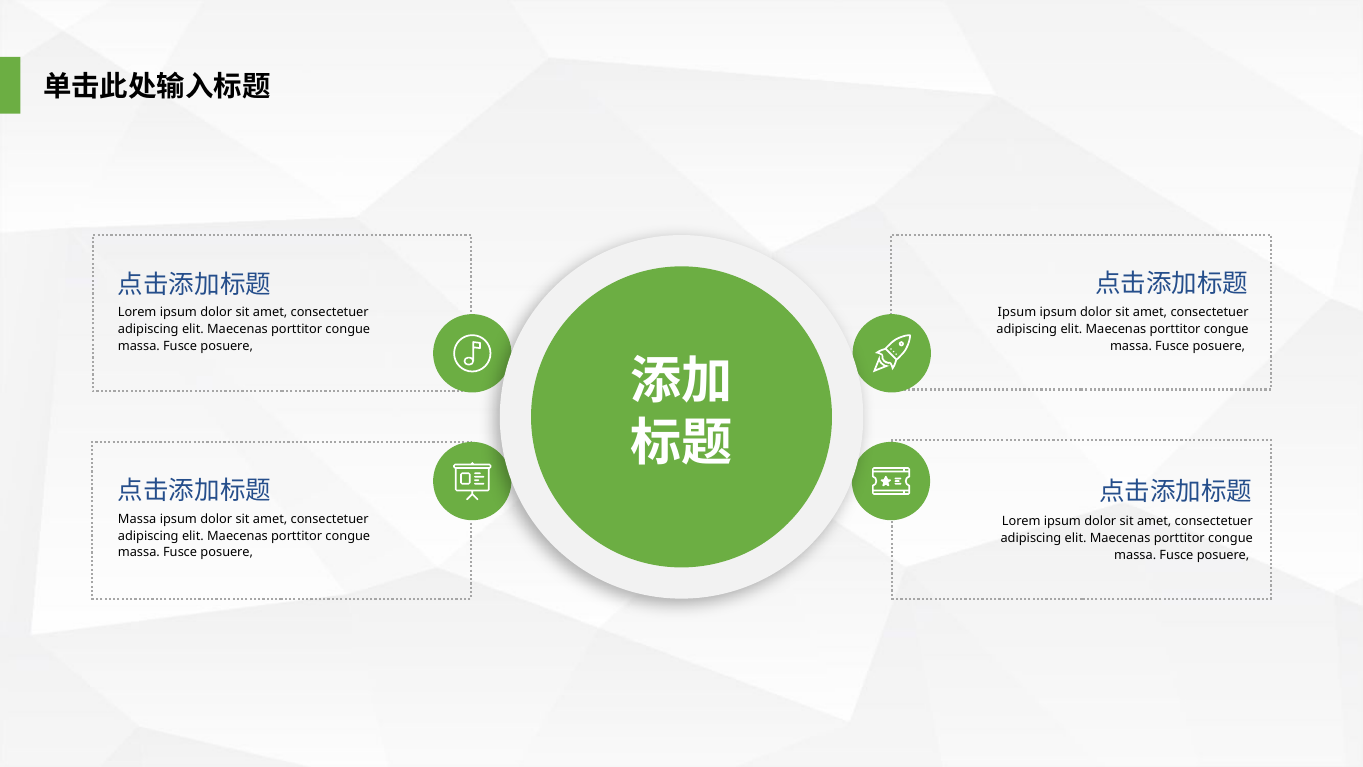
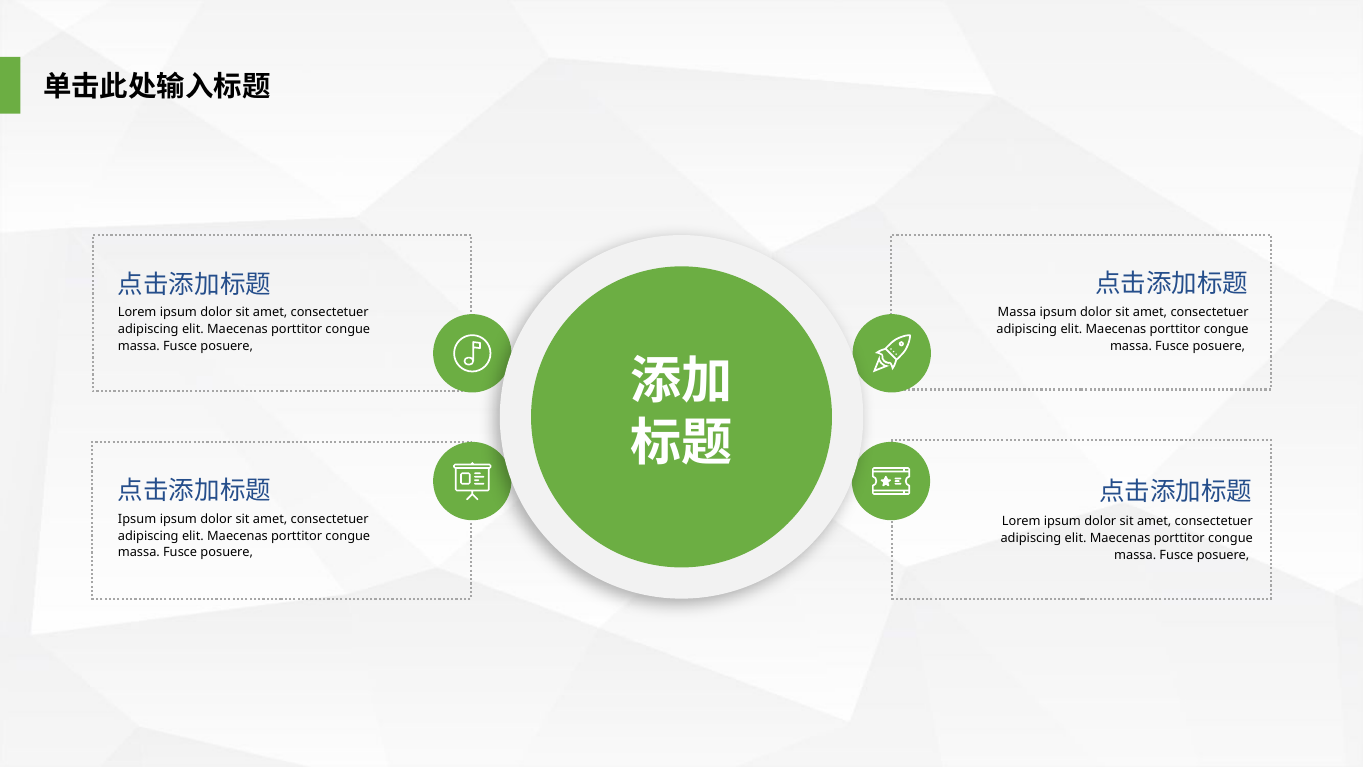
Ipsum: Ipsum -> Massa (1017, 312)
Massa: Massa -> Ipsum (137, 519)
